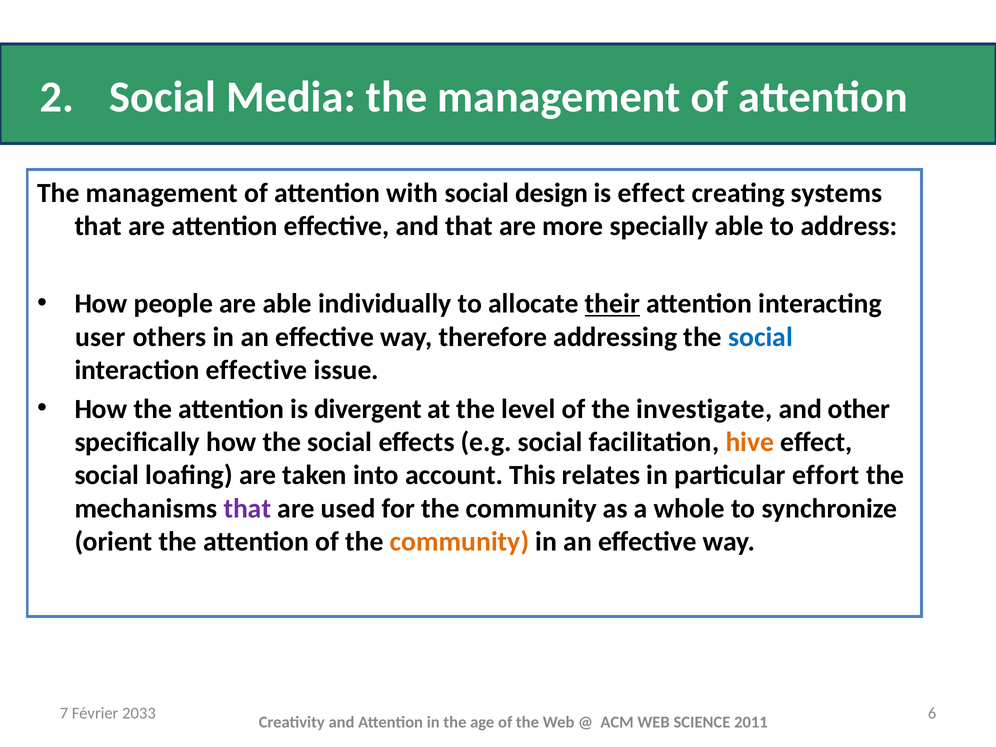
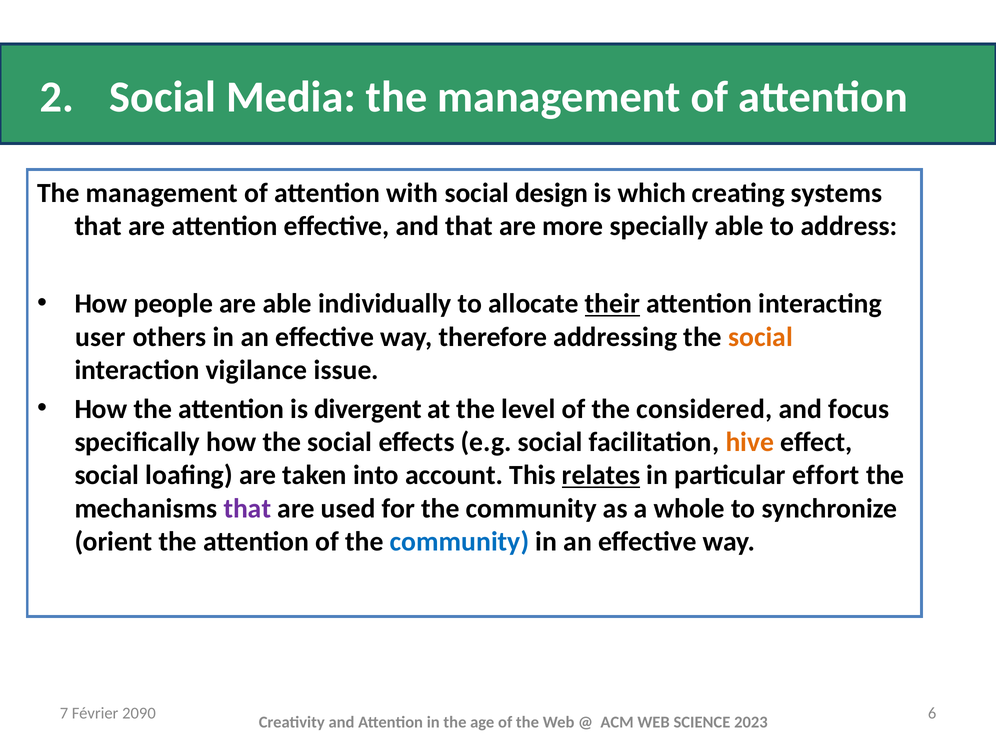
is effect: effect -> which (652, 193)
social colour: blue -> orange (760, 337)
interaction effective: effective -> vigilance (257, 370)
investigate: investigate -> considered (704, 409)
other: other -> focus (859, 409)
relates underline: none -> present (601, 475)
community colour: orange -> blue (459, 542)
2033: 2033 -> 2090 (139, 713)
2011: 2011 -> 2023 (751, 722)
